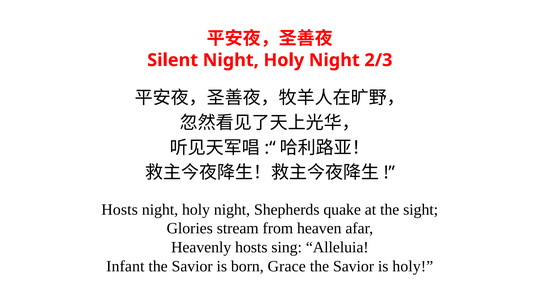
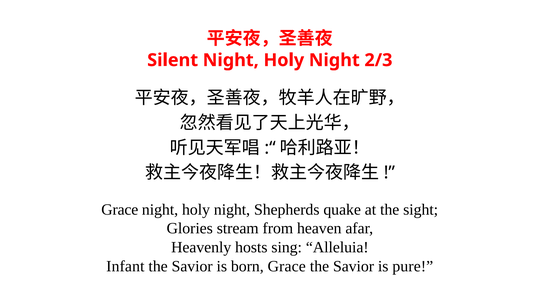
Hosts: Hosts -> Grace (120, 210)
is holy: holy -> pure (413, 267)
